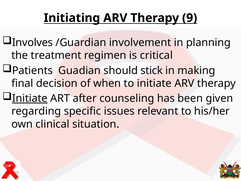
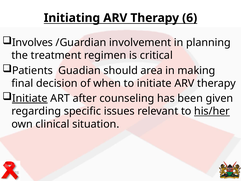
9: 9 -> 6 (190, 18)
stick: stick -> area (152, 70)
his/her underline: none -> present (212, 111)
